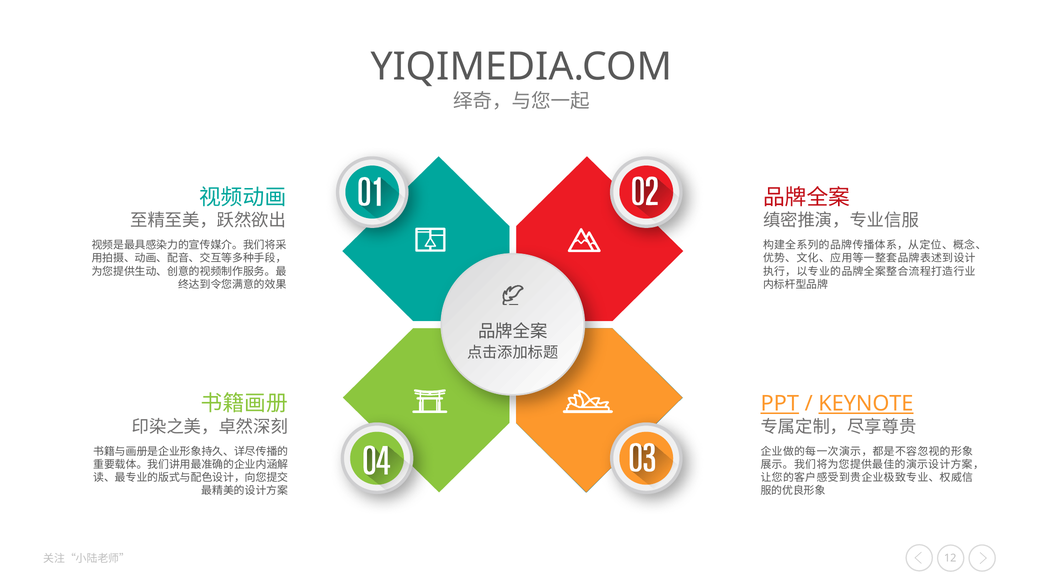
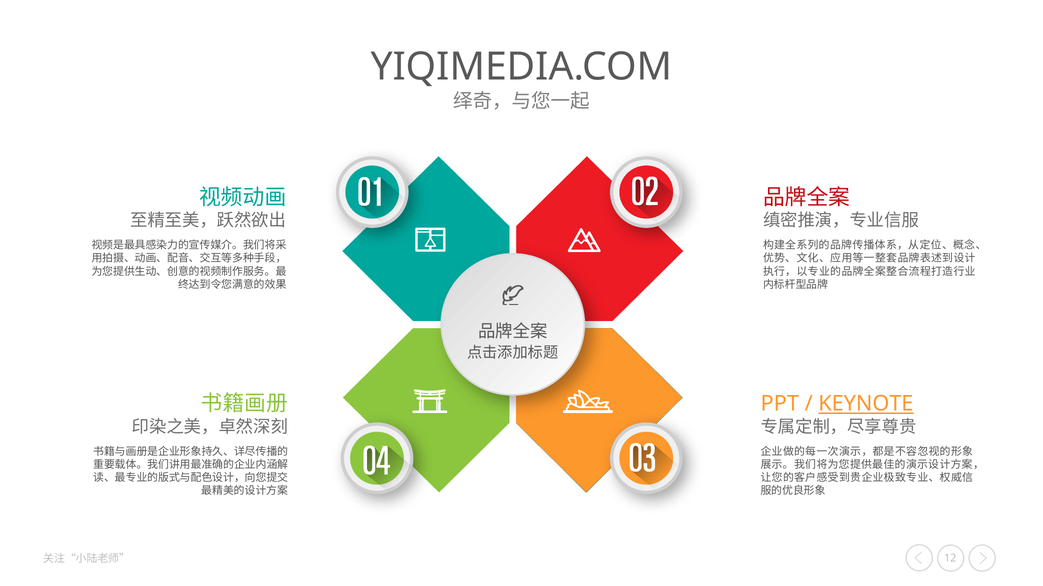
PPT underline: present -> none (780, 404)
